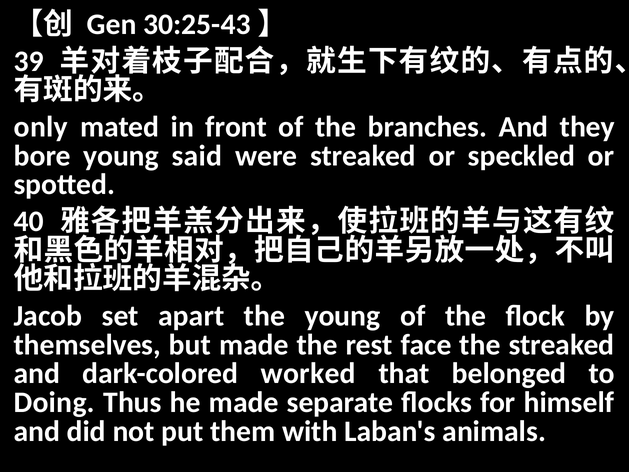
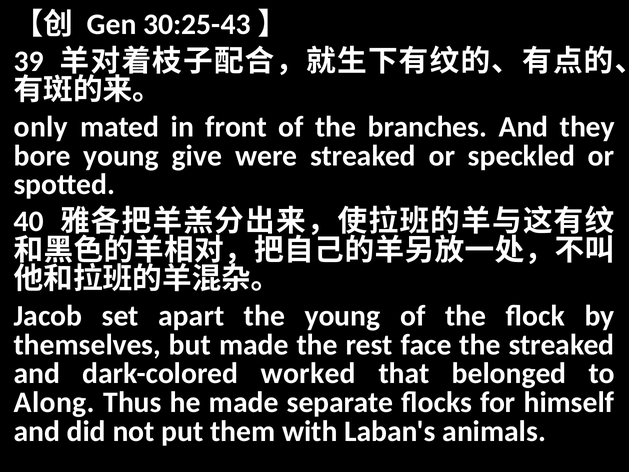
said: said -> give (197, 156)
Doing: Doing -> Along (54, 402)
